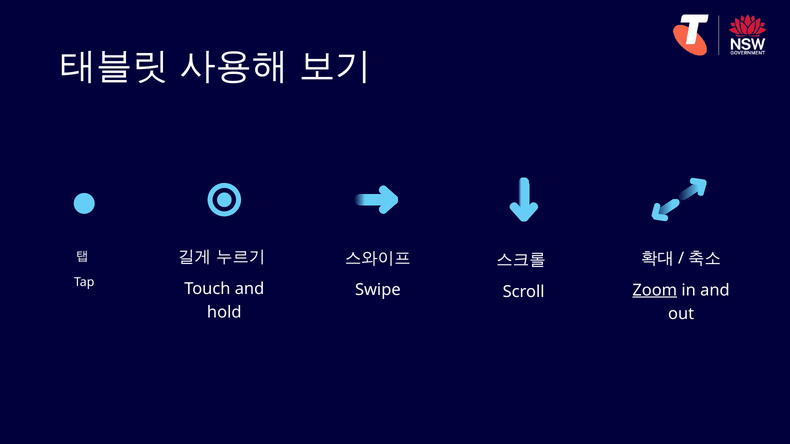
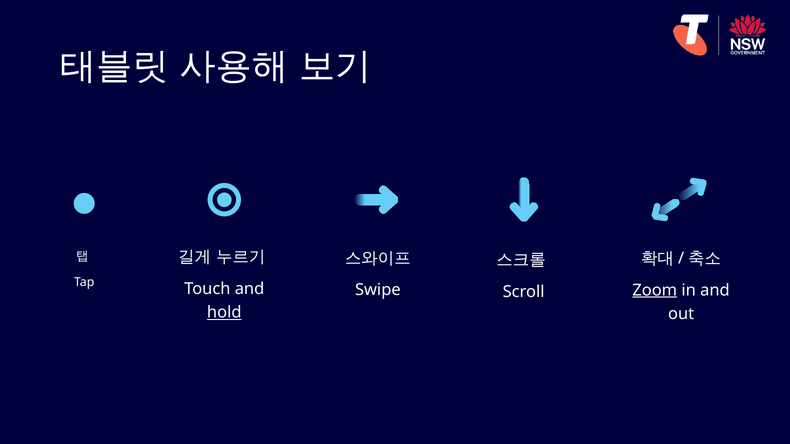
hold underline: none -> present (224, 313)
